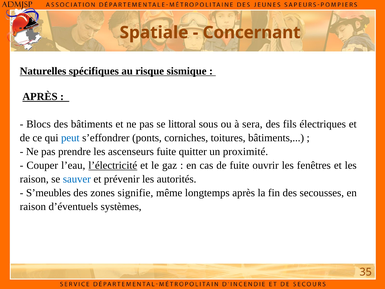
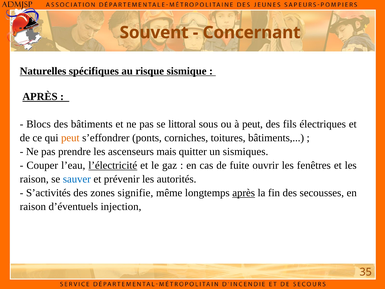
Spatiale: Spatiale -> Souvent (154, 33)
à sera: sera -> peut (252, 124)
peut colour: blue -> orange (70, 138)
ascenseurs fuite: fuite -> mais (166, 151)
proximité: proximité -> sismiques (246, 151)
S’meubles: S’meubles -> S’activités (48, 193)
après underline: none -> present (244, 193)
systèmes: systèmes -> injection (121, 206)
